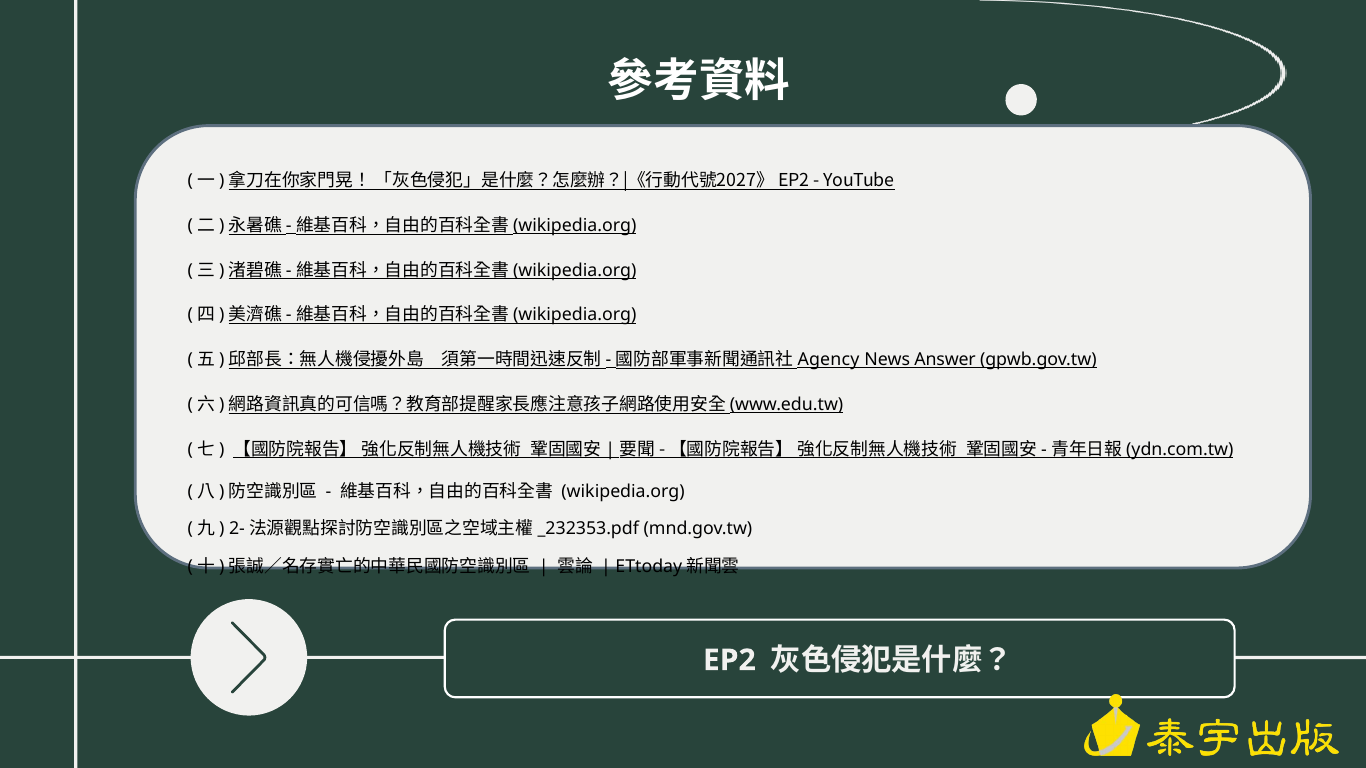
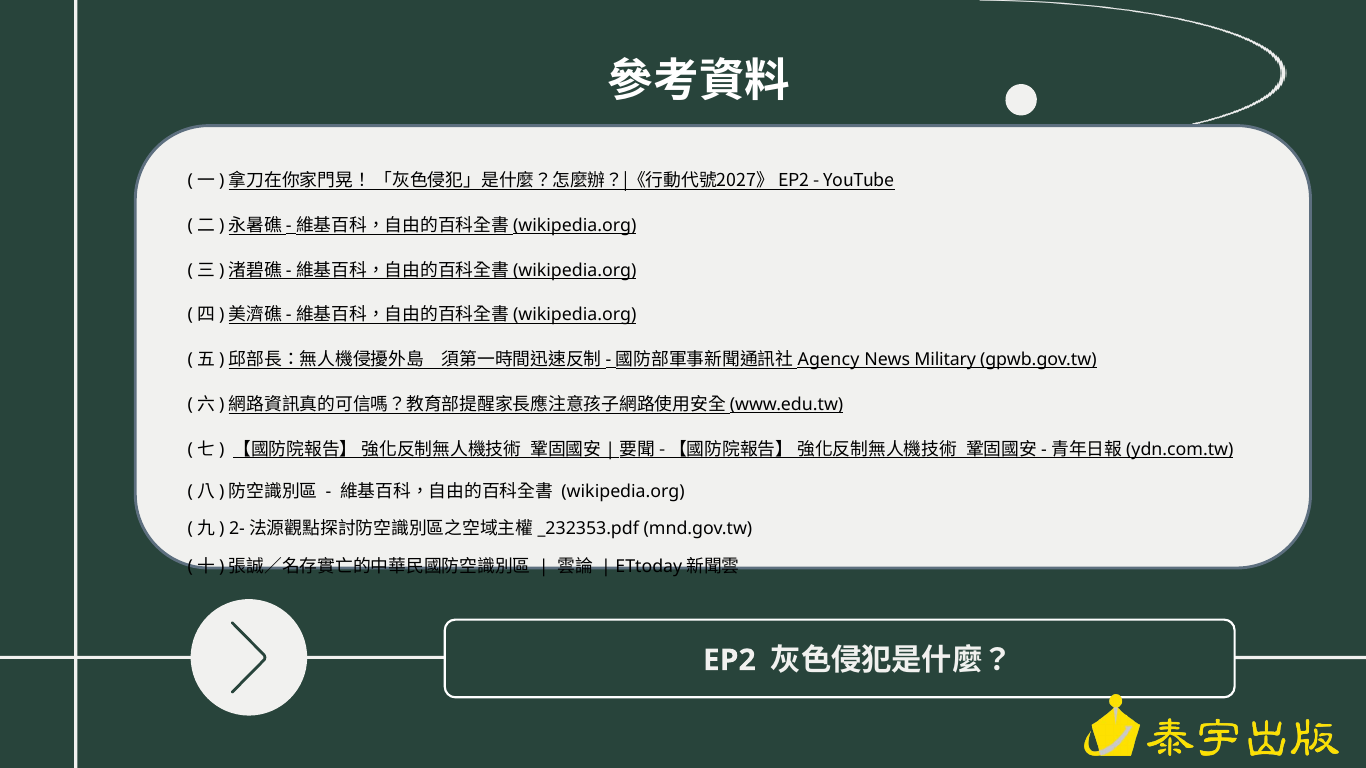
Answer: Answer -> Military (945, 360)
